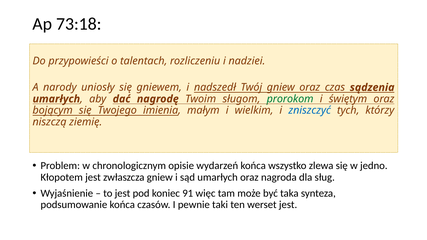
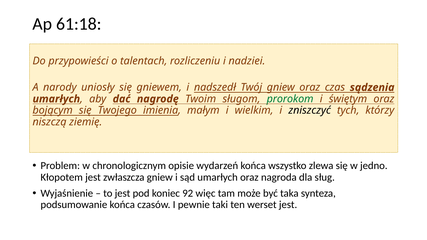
73:18: 73:18 -> 61:18 (79, 24)
zniszczyć colour: blue -> black (310, 111)
91: 91 -> 92 (188, 193)
